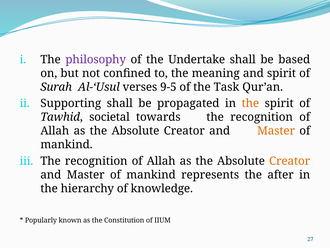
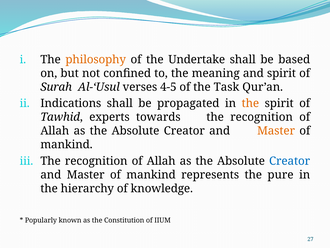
philosophy colour: purple -> orange (96, 59)
9-5: 9-5 -> 4-5 (168, 87)
Supporting: Supporting -> Indications (71, 103)
societal: societal -> experts (109, 117)
Creator colour: orange -> blue (290, 161)
after: after -> pure (280, 174)
